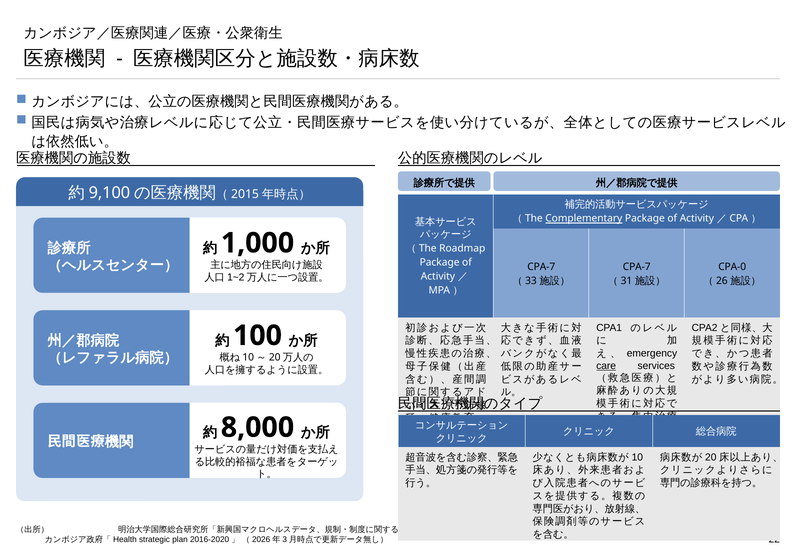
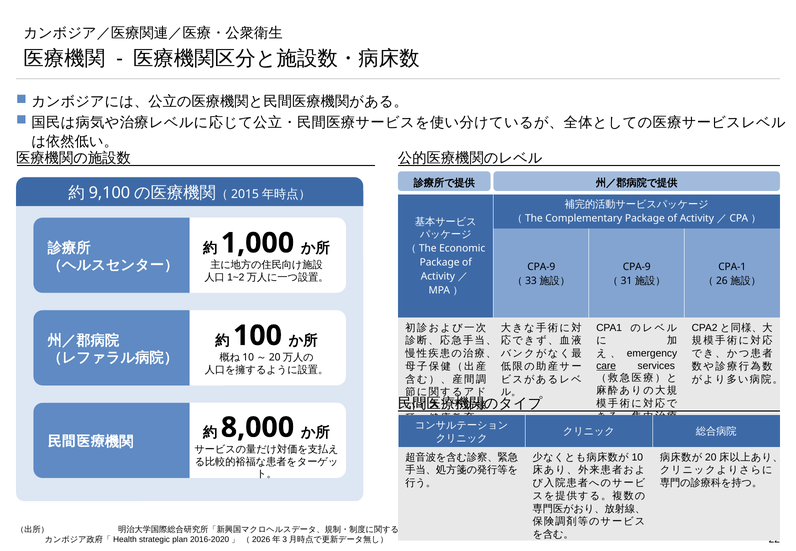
Complementary underline: present -> none (584, 219)
Roadmap: Roadmap -> Economic (462, 249)
CPA-7: CPA-7 -> CPA-9 (541, 267)
CPA-7: CPA-7 -> CPA-9 (637, 267)
CPA-0: CPA-0 -> CPA-1 (732, 267)
